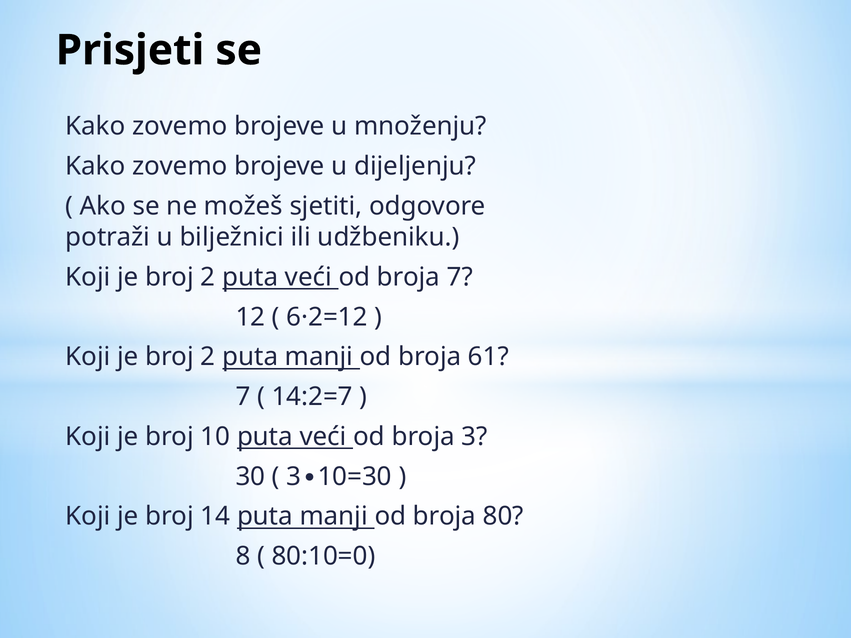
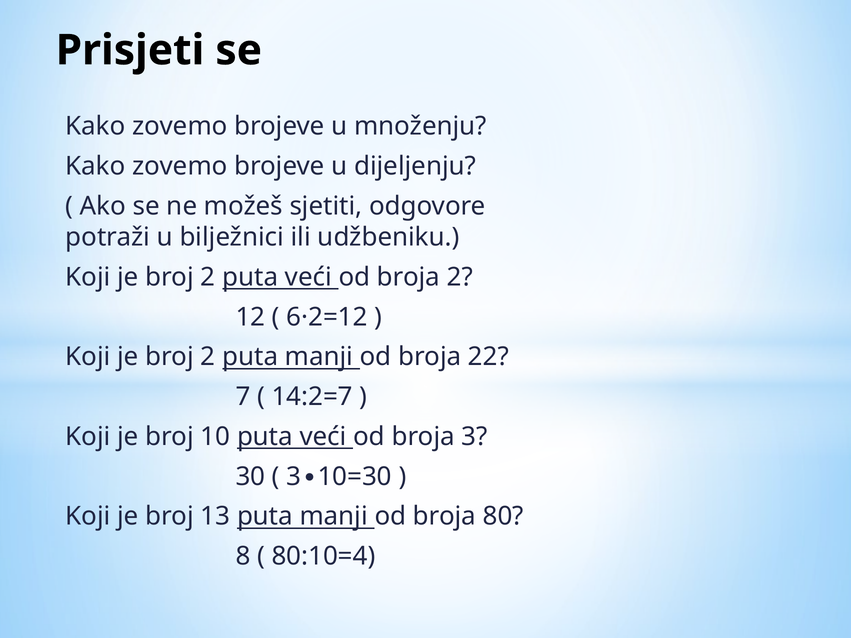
broja 7: 7 -> 2 (460, 277)
61: 61 -> 22 (488, 357)
14: 14 -> 13 (215, 517)
80:10=0: 80:10=0 -> 80:10=4 (324, 556)
